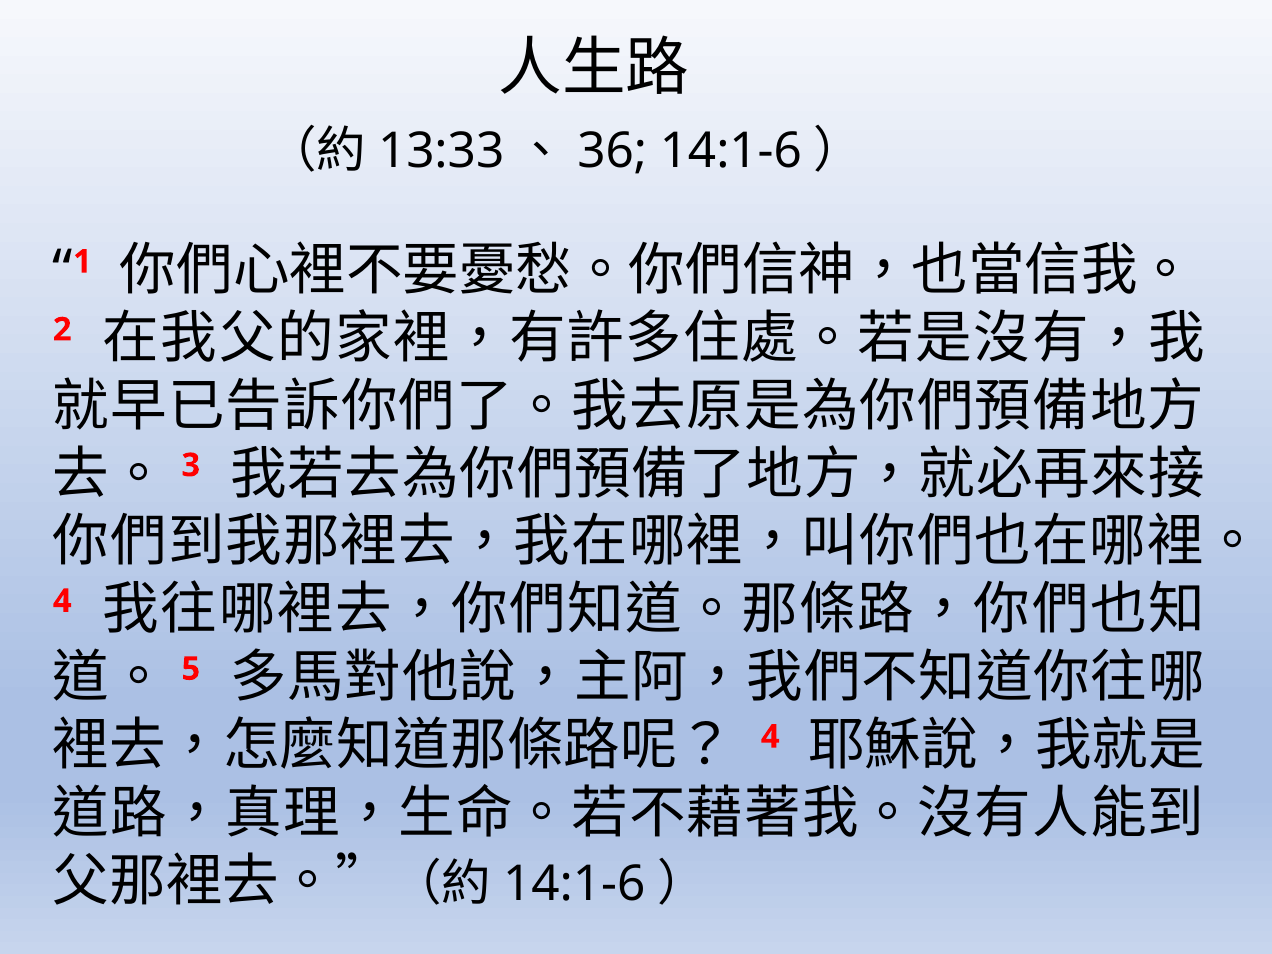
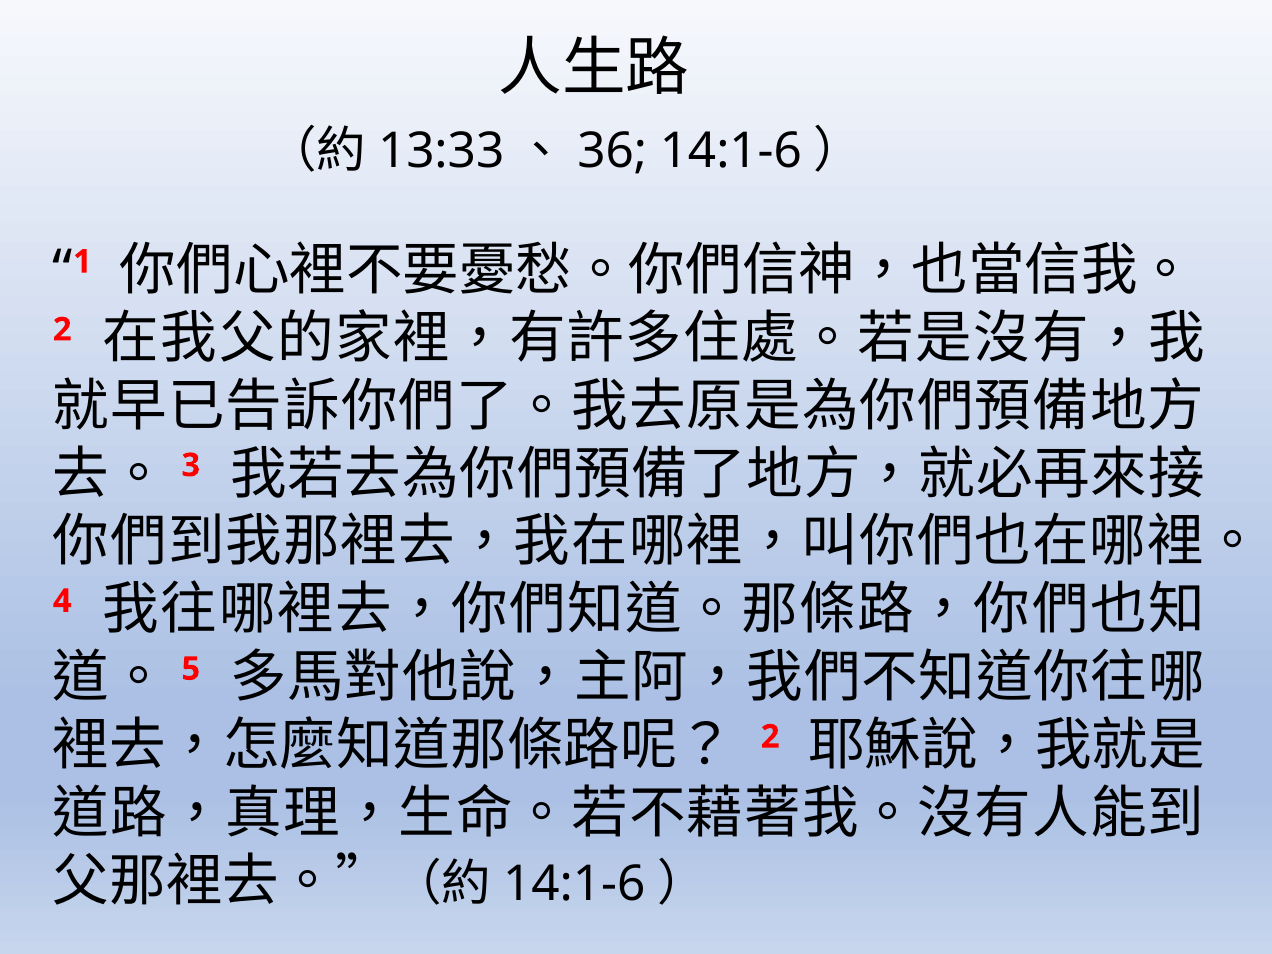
4: 4 -> 2 (770, 737)
